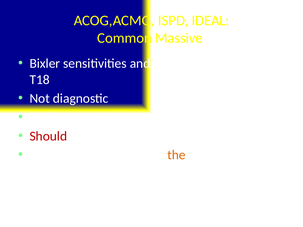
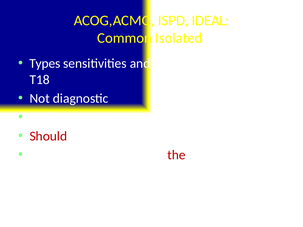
Massive: Massive -> Isolated (179, 38)
Bixler: Bixler -> Types (45, 64)
the colour: orange -> red (177, 155)
